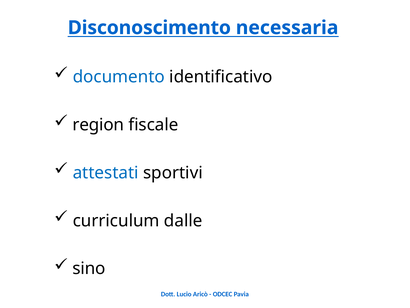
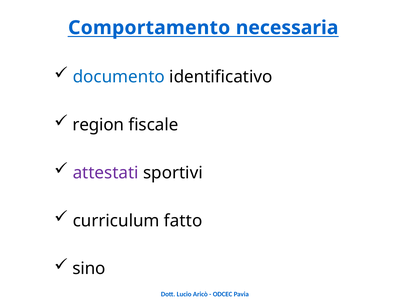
Disconoscimento: Disconoscimento -> Comportamento (149, 28)
attestati colour: blue -> purple (106, 173)
dalle: dalle -> fatto (183, 220)
